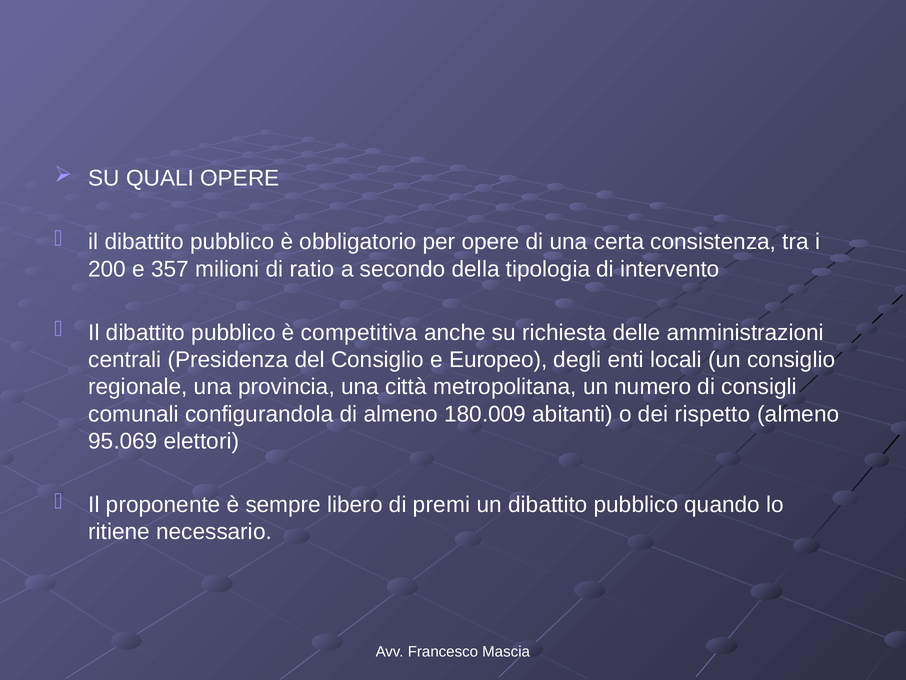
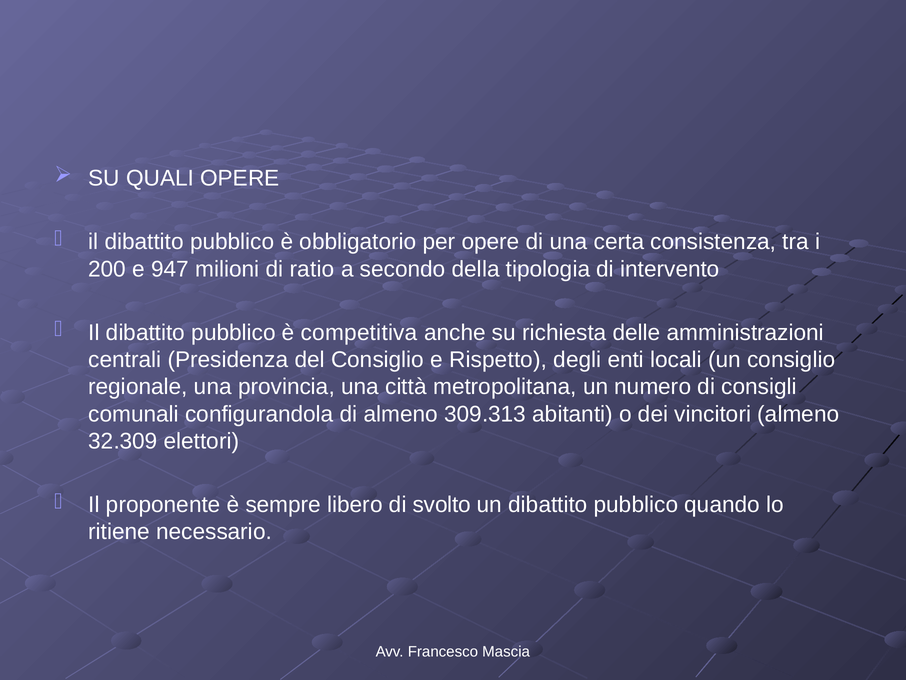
357: 357 -> 947 (170, 269)
Europeo: Europeo -> Rispetto (498, 359)
180.009: 180.009 -> 309.313 (485, 414)
rispetto: rispetto -> vincitori (713, 414)
95.069: 95.069 -> 32.309 (123, 441)
premi: premi -> svolto (442, 504)
